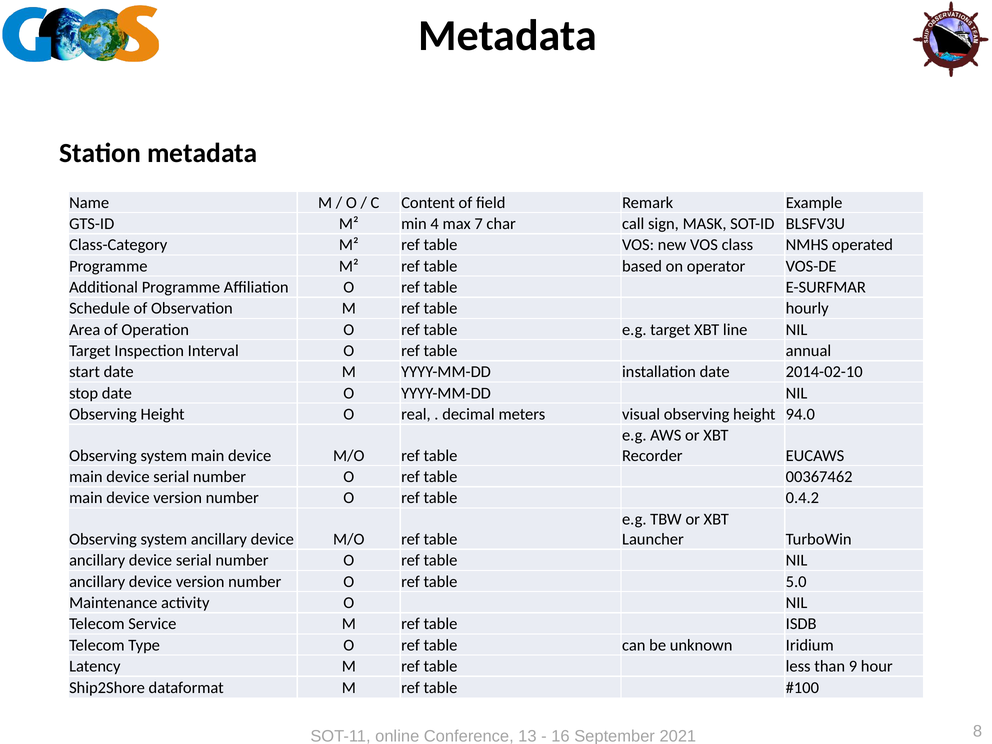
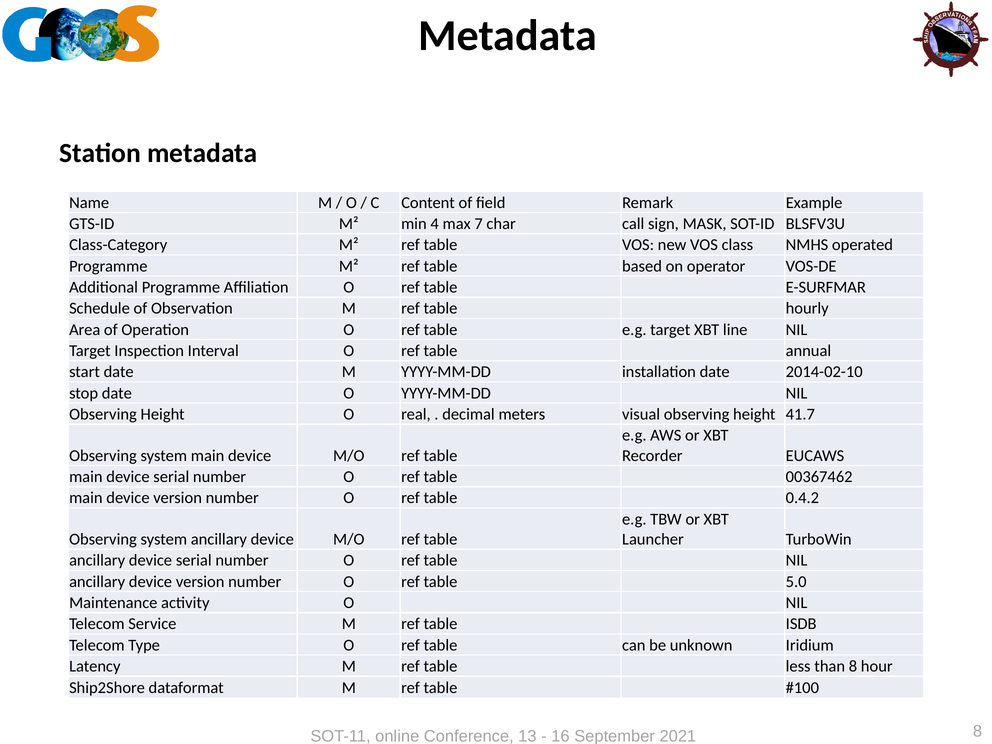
94.0: 94.0 -> 41.7 (800, 414)
than 9: 9 -> 8 (853, 666)
